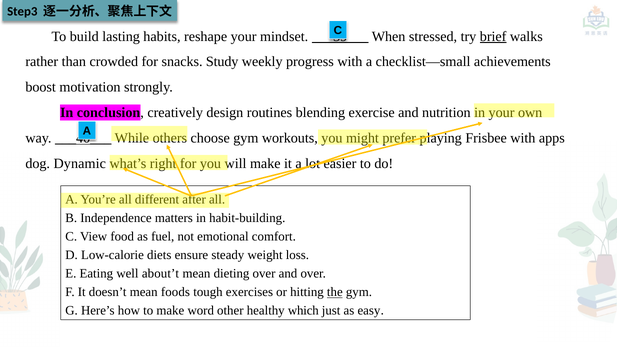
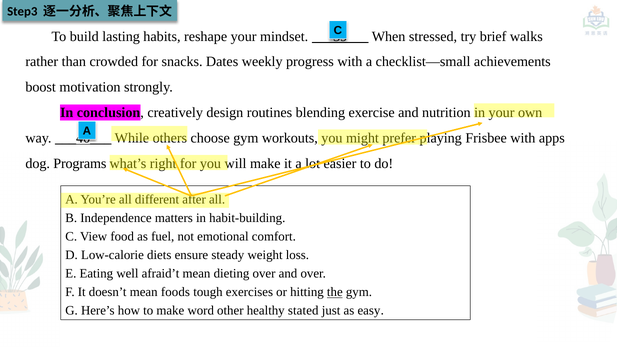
brief underline: present -> none (493, 36)
Study: Study -> Dates (222, 62)
Dynamic: Dynamic -> Programs (80, 164)
about’t: about’t -> afraid’t (161, 274)
which: which -> stated (303, 311)
